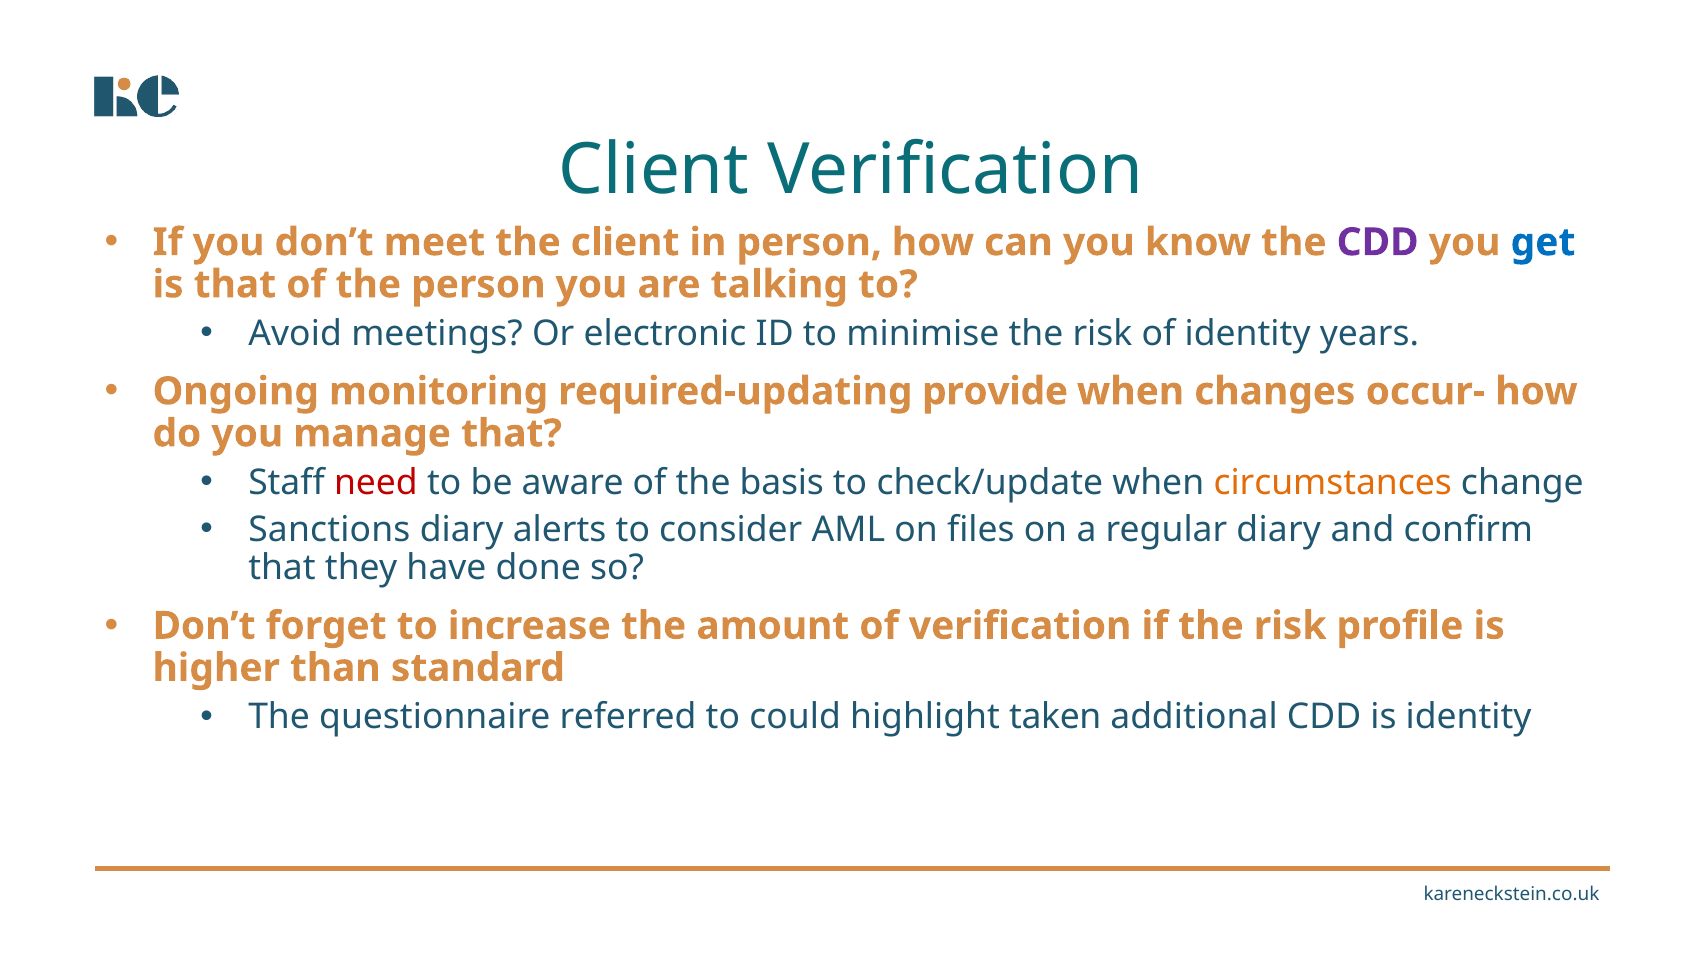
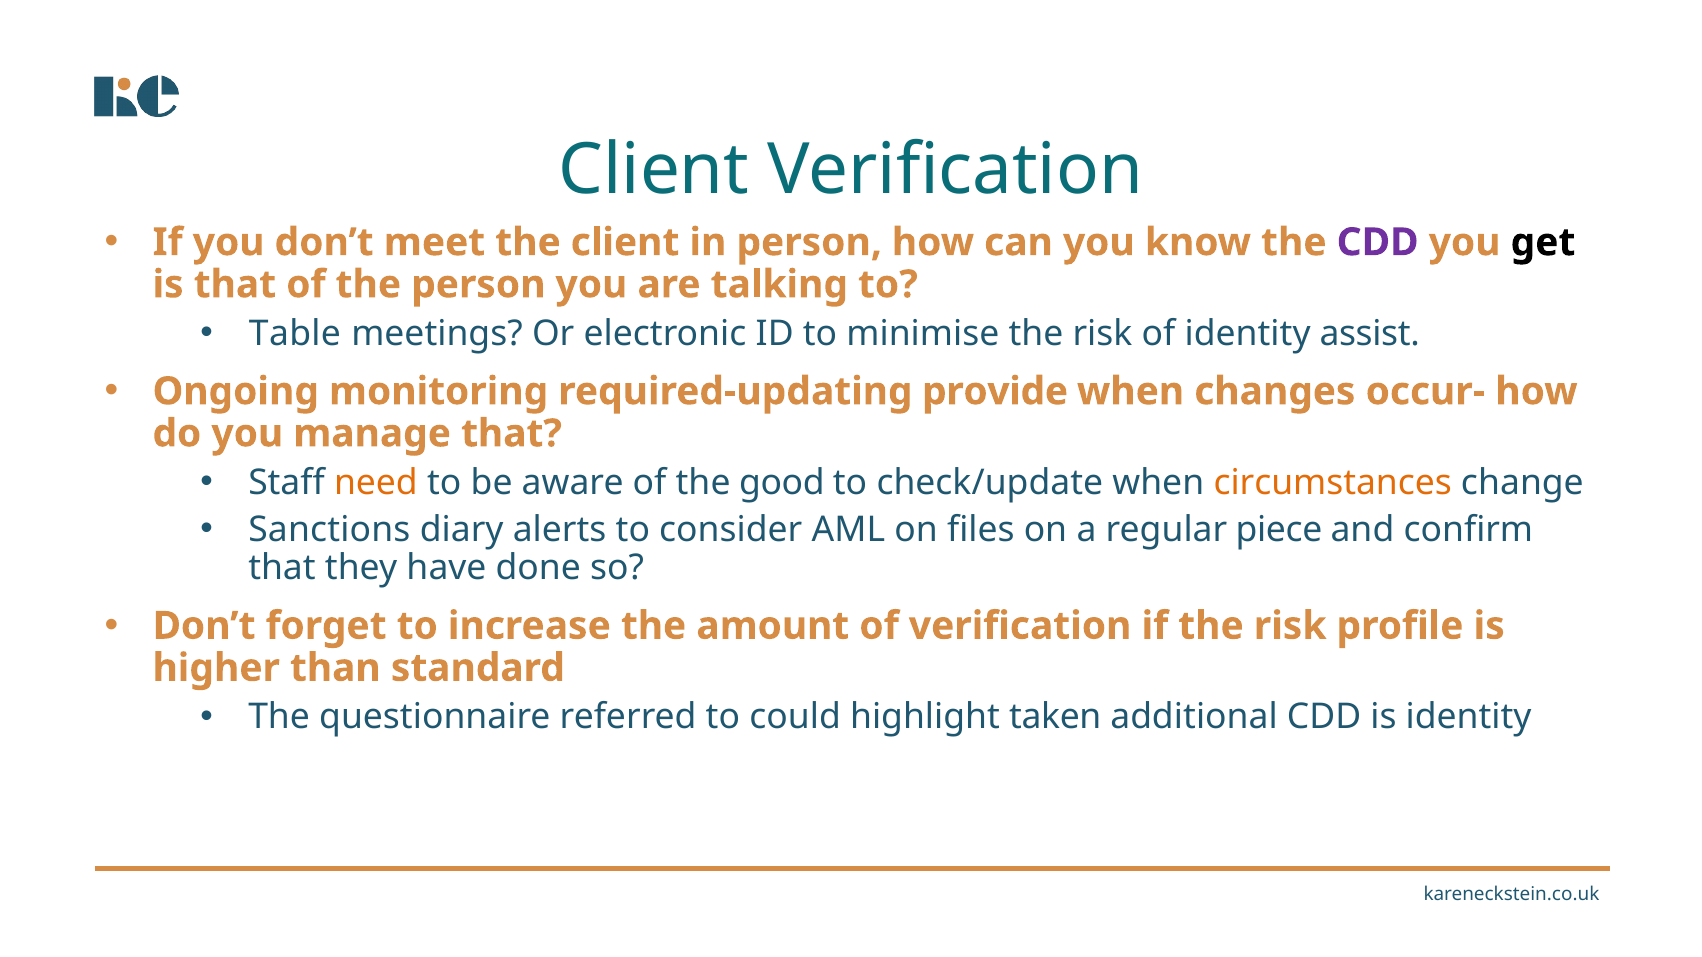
get colour: blue -> black (1543, 242)
Avoid: Avoid -> Table (295, 334)
years: years -> assist (1370, 334)
need colour: red -> orange (376, 483)
basis: basis -> good (782, 483)
regular diary: diary -> piece (1279, 530)
